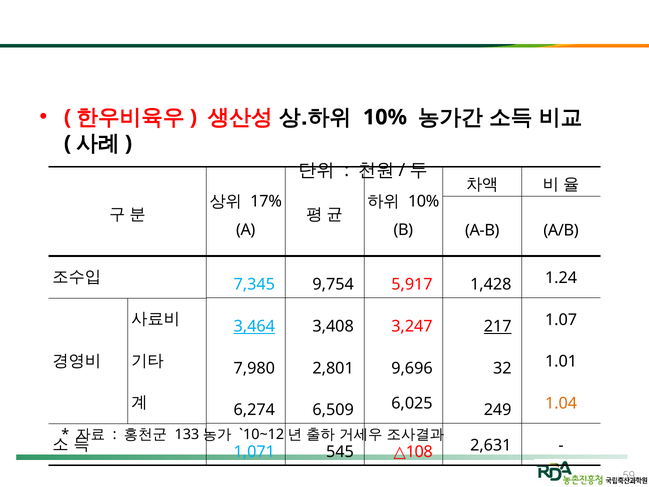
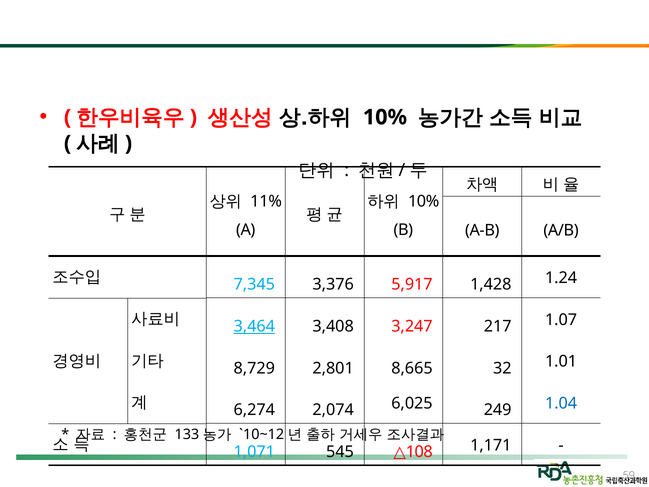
17%: 17% -> 11% (266, 201)
9,754: 9,754 -> 3,376 (333, 284)
217 underline: present -> none (498, 326)
7,980: 7,980 -> 8,729 (254, 368)
9,696: 9,696 -> 8,665 (412, 368)
6,509: 6,509 -> 2,074 (333, 410)
1.04 colour: orange -> blue (561, 403)
2,631: 2,631 -> 1,171 (491, 445)
